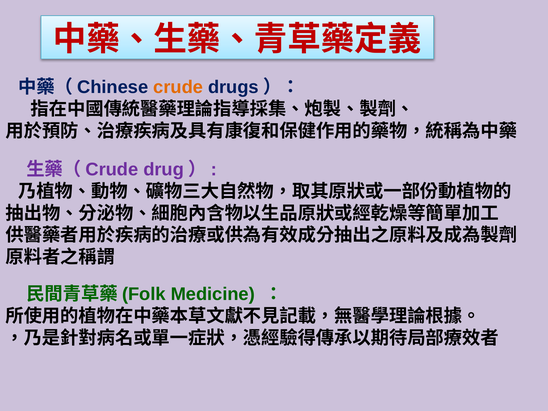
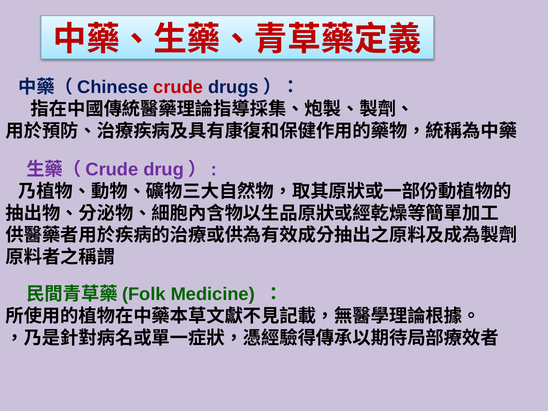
crude colour: orange -> red (178, 87)
